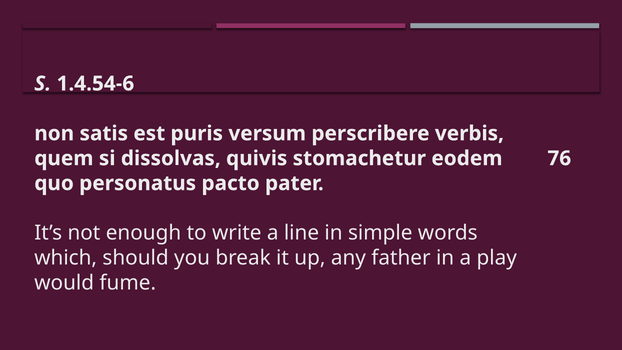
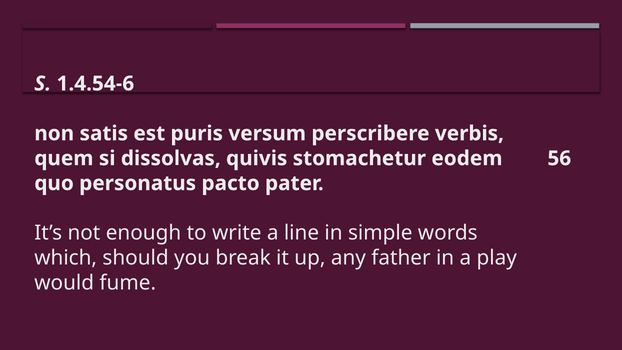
76: 76 -> 56 (559, 158)
